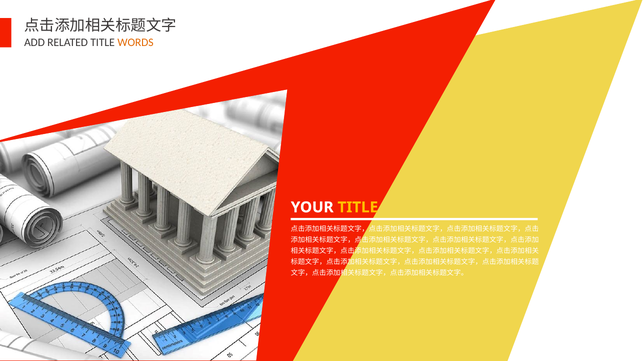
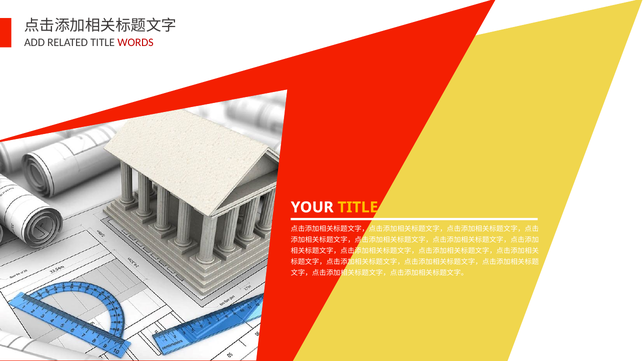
WORDS colour: orange -> red (135, 43)
